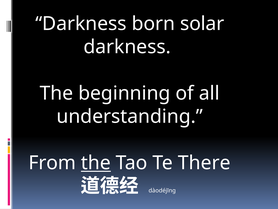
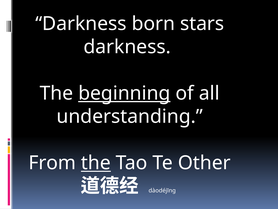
solar: solar -> stars (202, 24)
beginning underline: none -> present (124, 93)
There: There -> Other (204, 163)
